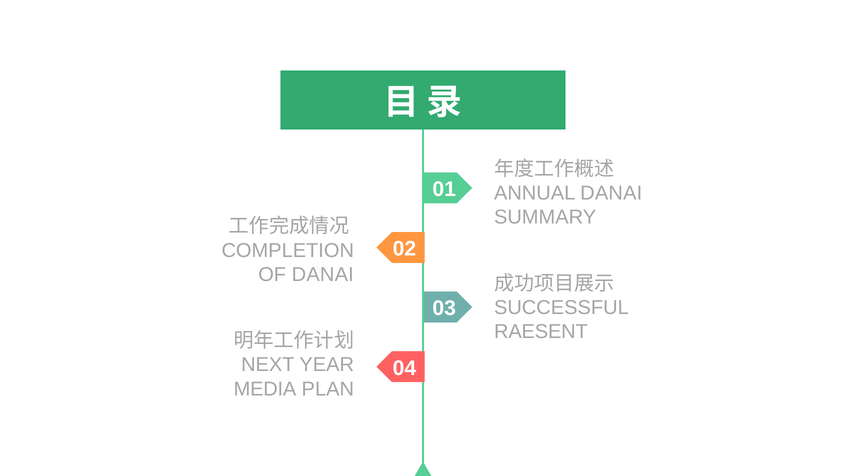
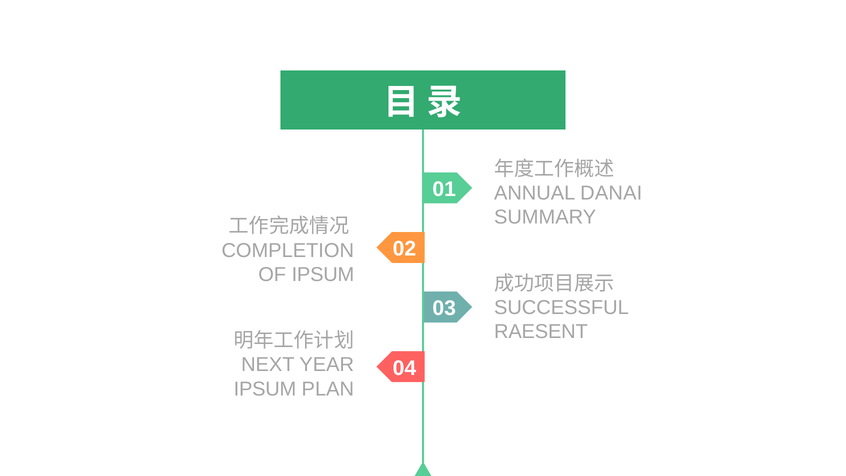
OF DANAI: DANAI -> IPSUM (323, 274)
MEDIA: MEDIA -> IPSUM (265, 389)
